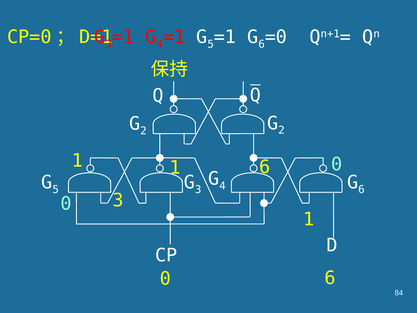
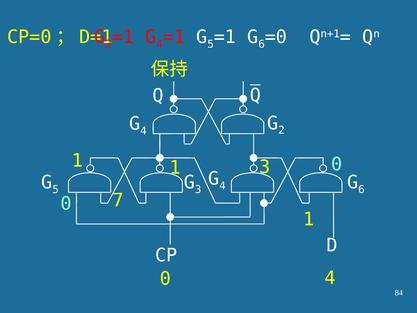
2: 2 -> 4 (143, 131)
1 6: 6 -> 3 (265, 167)
0 3: 3 -> 7 (118, 200)
0 6: 6 -> 4 (330, 278)
